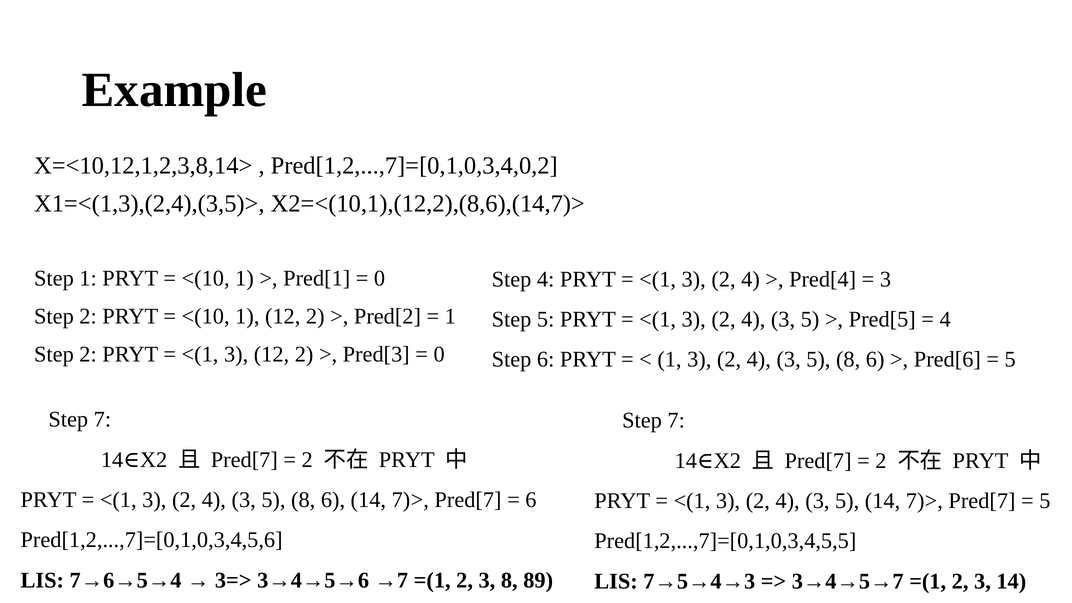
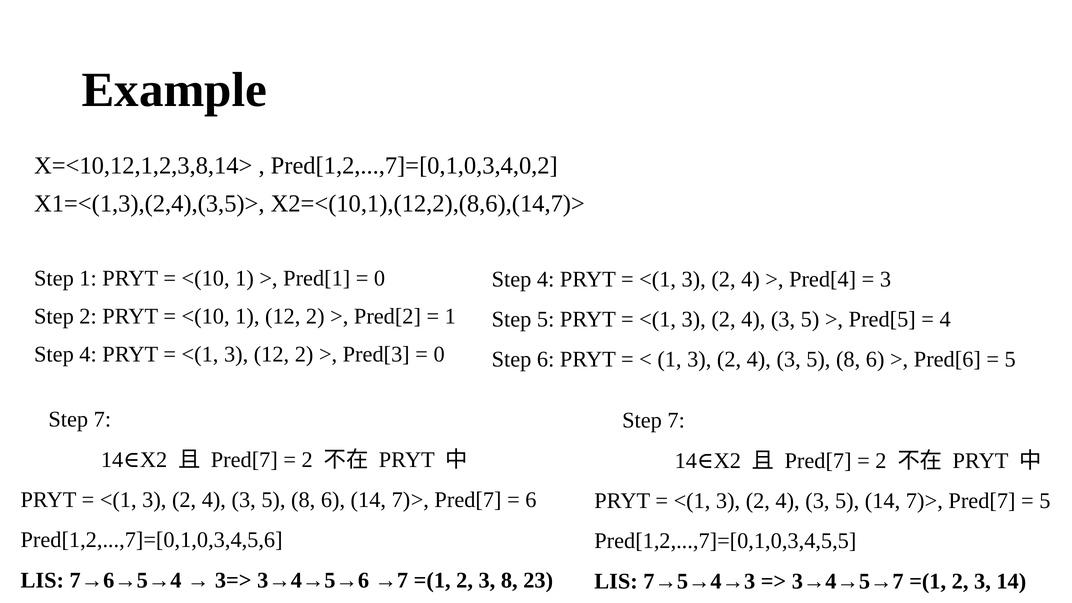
2: 2 -> 4 (88, 354)
89: 89 -> 23 (538, 580)
